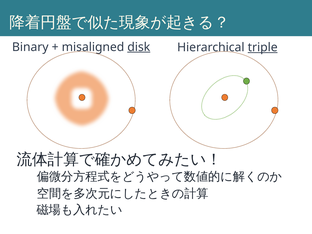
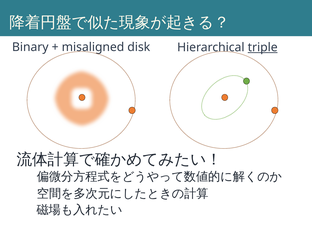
disk underline: present -> none (139, 47)
